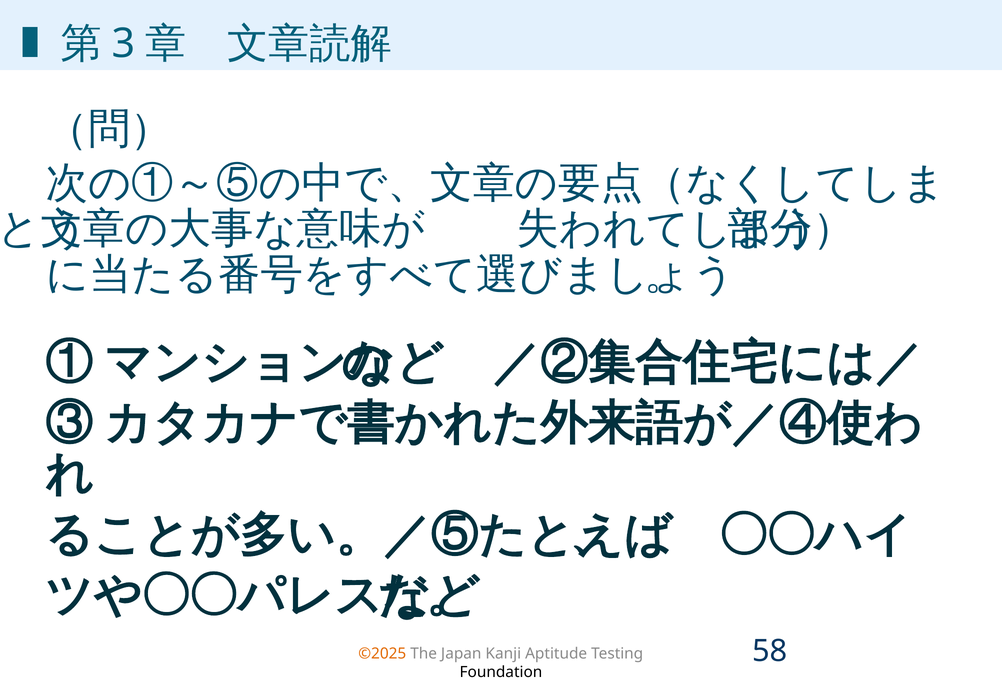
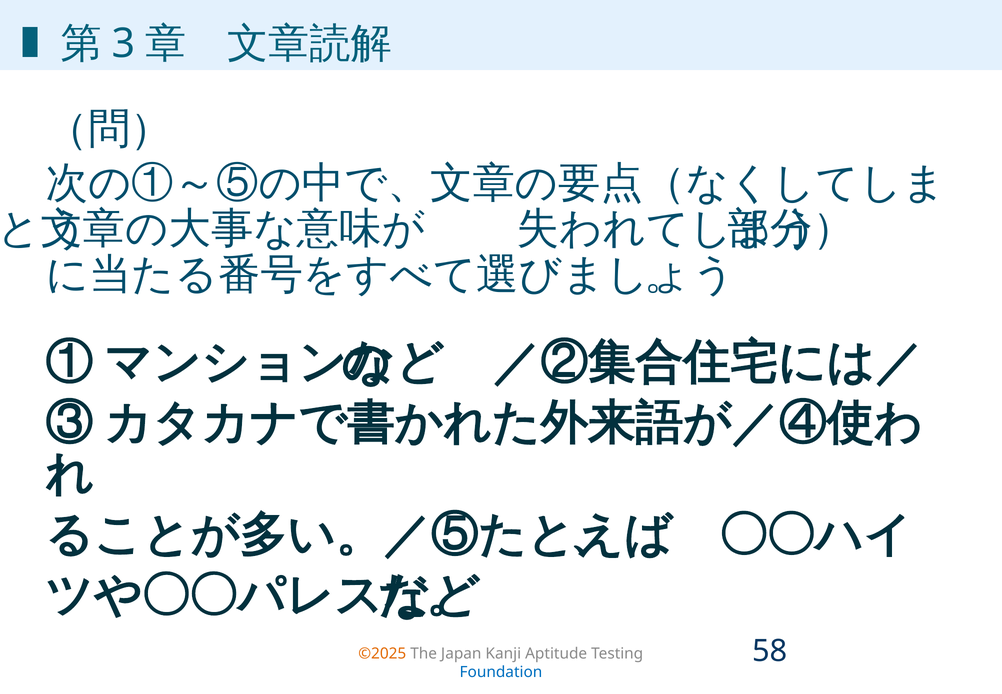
Foundation colour: black -> blue (501, 672)
